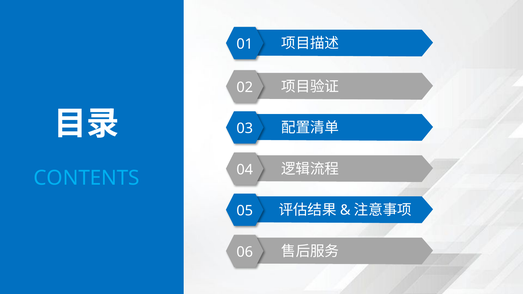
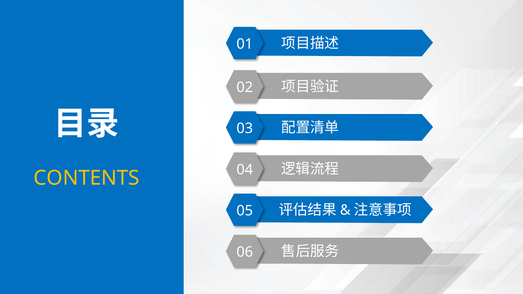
CONTENTS colour: light blue -> yellow (87, 178)
